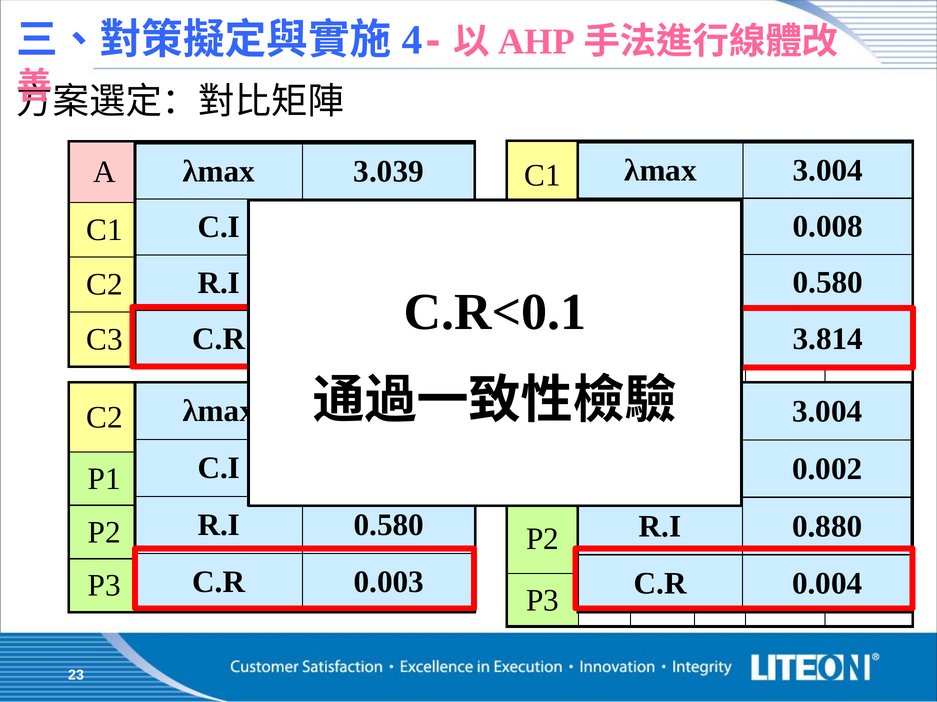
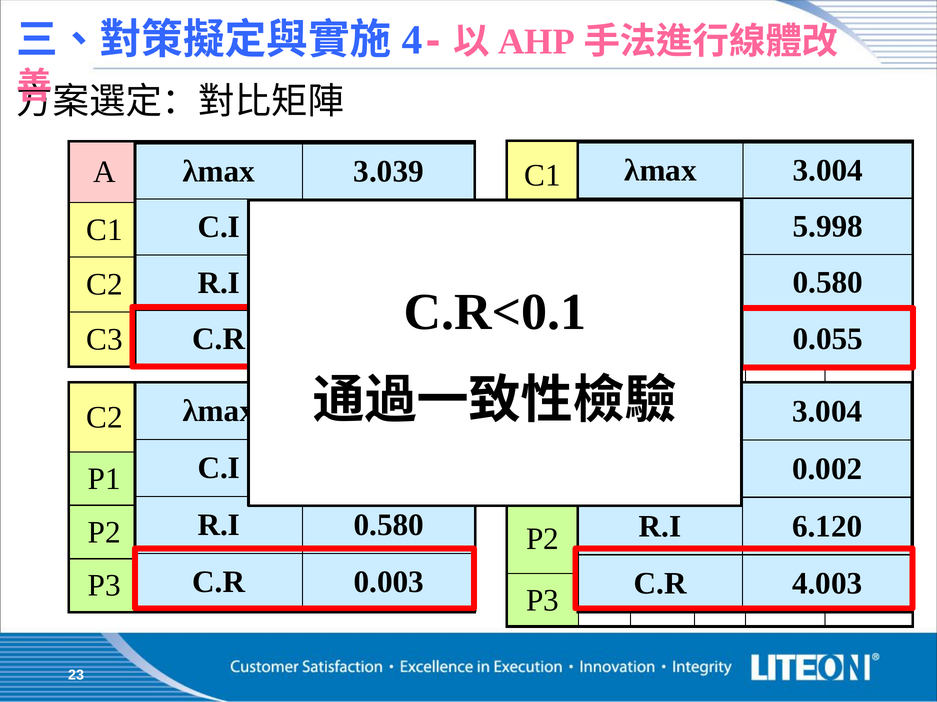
0.008: 0.008 -> 5.998 (828, 227)
3.814: 3.814 -> 0.055 (828, 339)
0.880: 0.880 -> 6.120 (827, 527)
0.004: 0.004 -> 4.003 (827, 584)
